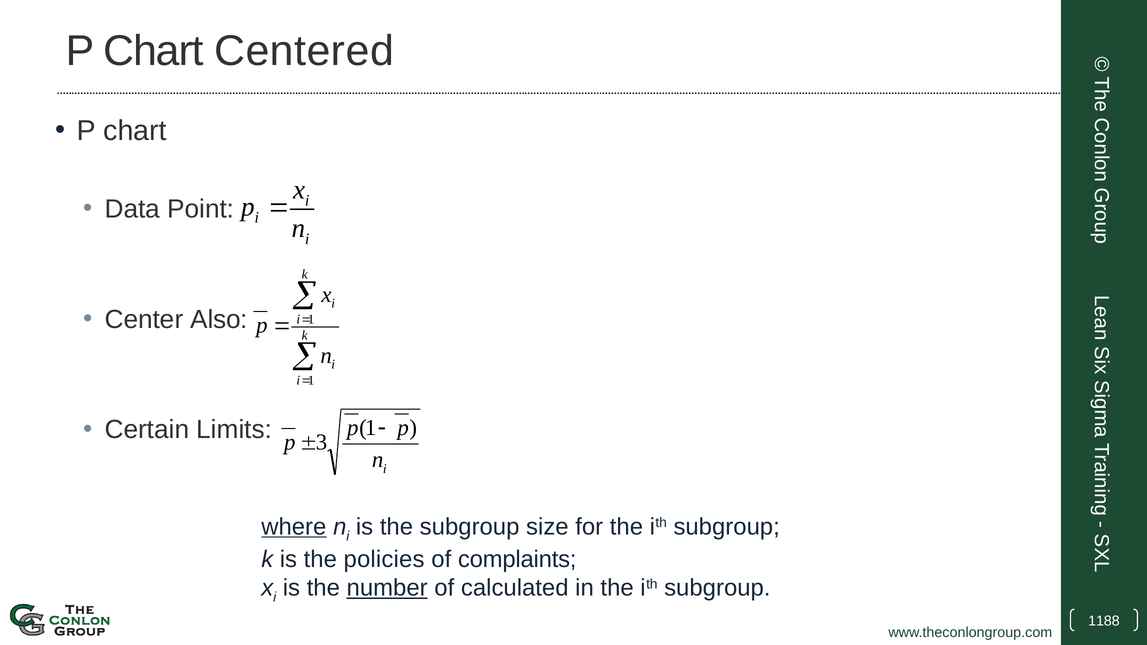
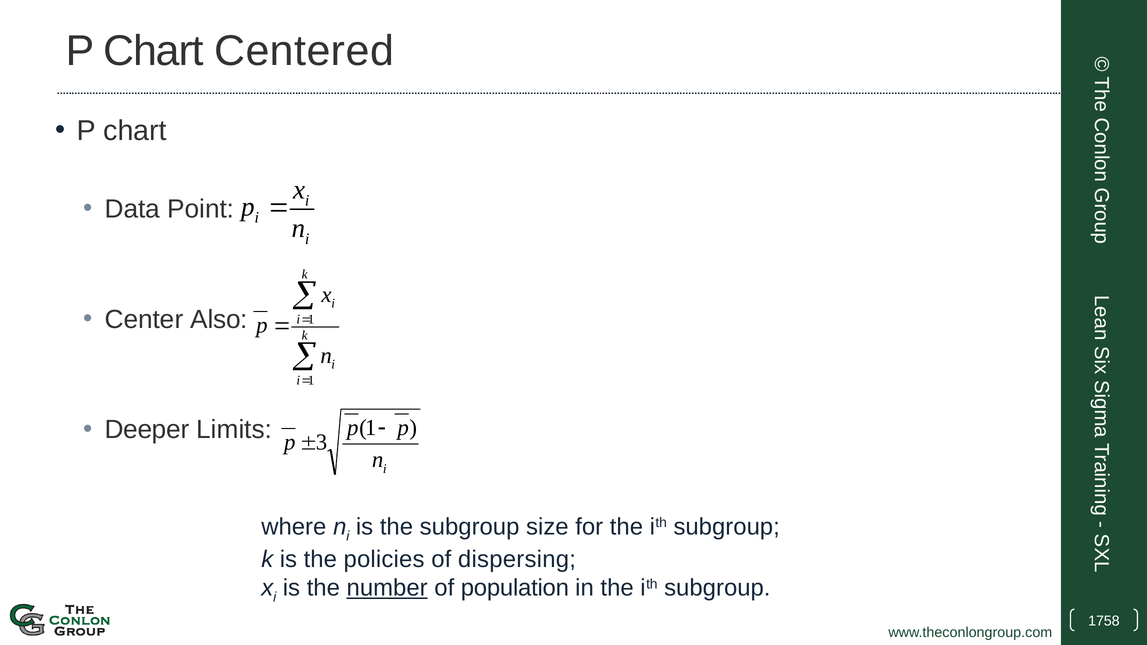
Certain: Certain -> Deeper (147, 430)
where underline: present -> none (294, 527)
complaints: complaints -> dispersing (517, 559)
calculated: calculated -> population (515, 588)
1188: 1188 -> 1758 (1104, 621)
